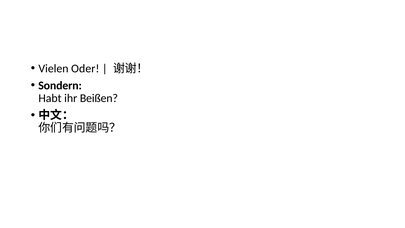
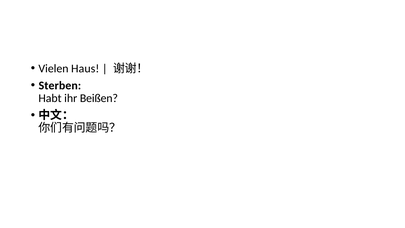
Oder: Oder -> Haus (85, 68)
Sondern: Sondern -> Sterben (60, 85)
